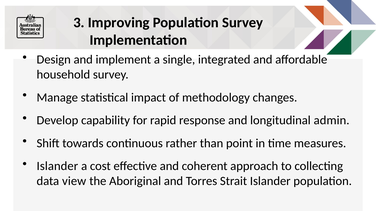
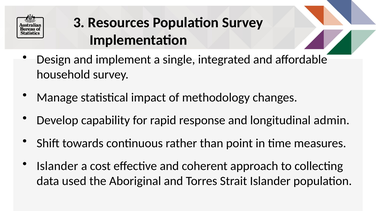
Improving: Improving -> Resources (119, 23)
view: view -> used (74, 181)
